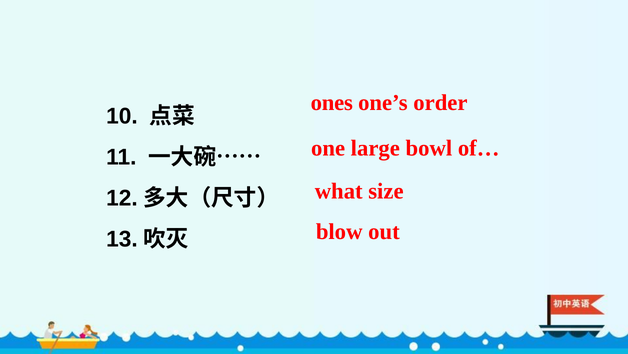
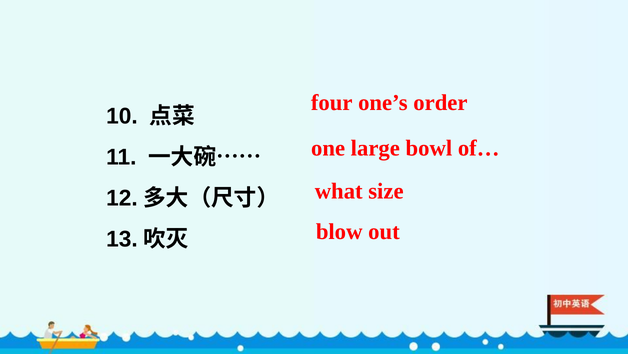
ones: ones -> four (332, 103)
